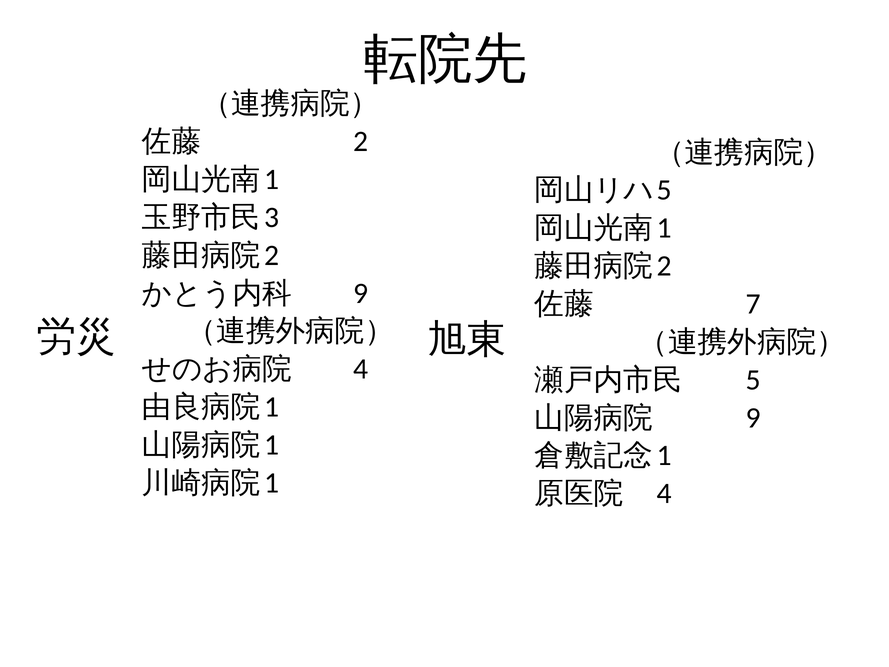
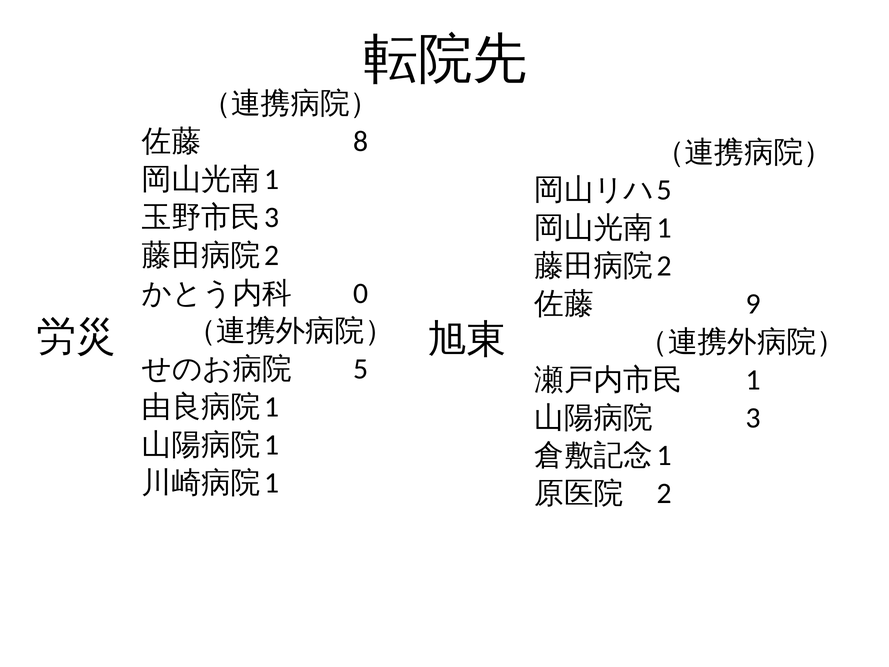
2: 2 -> 8 (361, 142)
9: 9 -> 0 (361, 293)
7: 7 -> 9 (753, 304)
4: 4 -> 5 (361, 369)
5: 5 -> 1 (753, 380)
9: 9 -> 3 (753, 418)
4: 4 -> 2 (664, 493)
